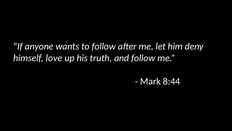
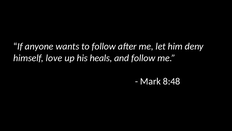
truth: truth -> heals (101, 58)
8:44: 8:44 -> 8:48 (172, 81)
